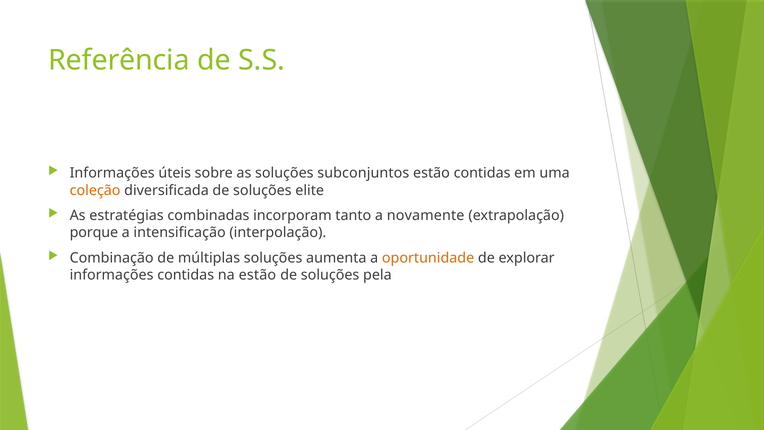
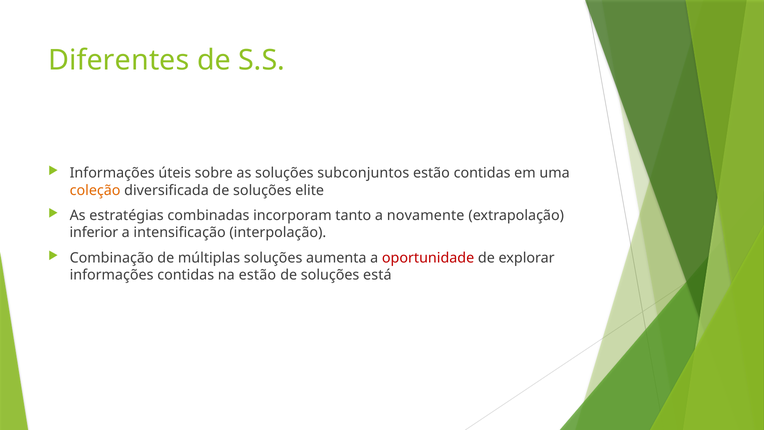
Referência: Referência -> Diferentes (119, 60)
porque: porque -> inferior (94, 233)
oportunidade colour: orange -> red (428, 258)
pela: pela -> está (377, 275)
